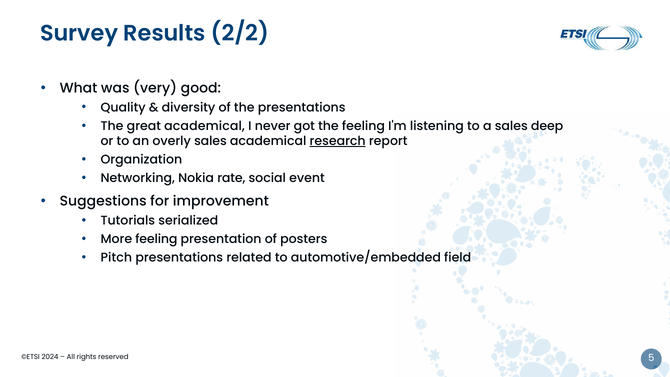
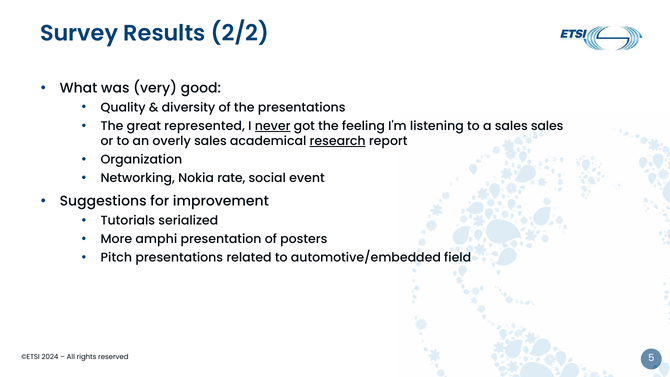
great academical: academical -> represented (205, 126)
never underline: none -> present (273, 126)
sales deep: deep -> sales (547, 126)
More feeling: feeling -> amphi (156, 239)
